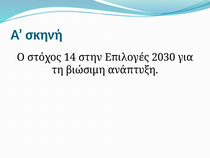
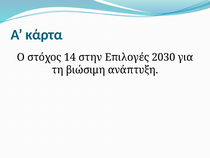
σκηνή: σκηνή -> κάρτα (44, 35)
